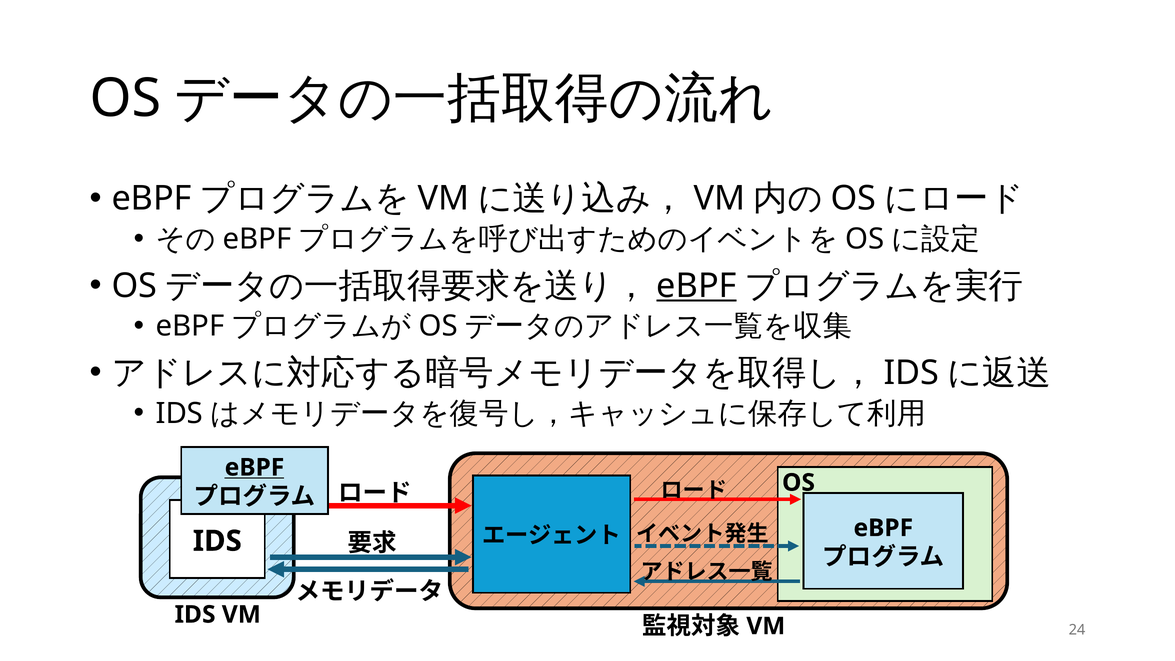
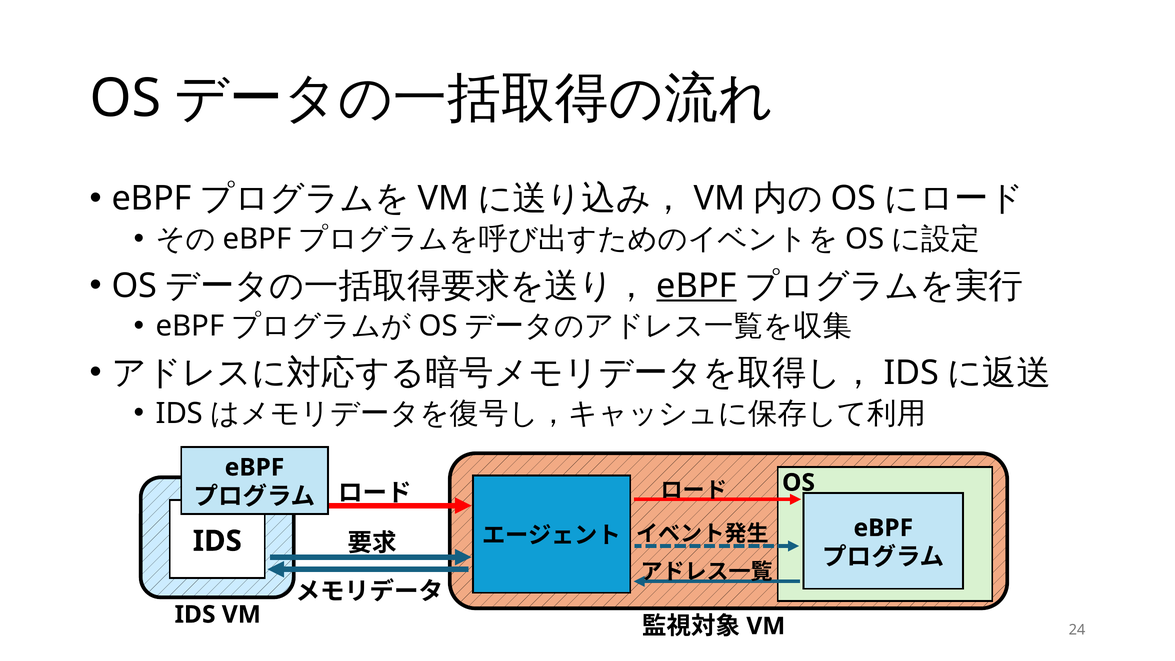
eBPF underline: present -> none (254, 467)
